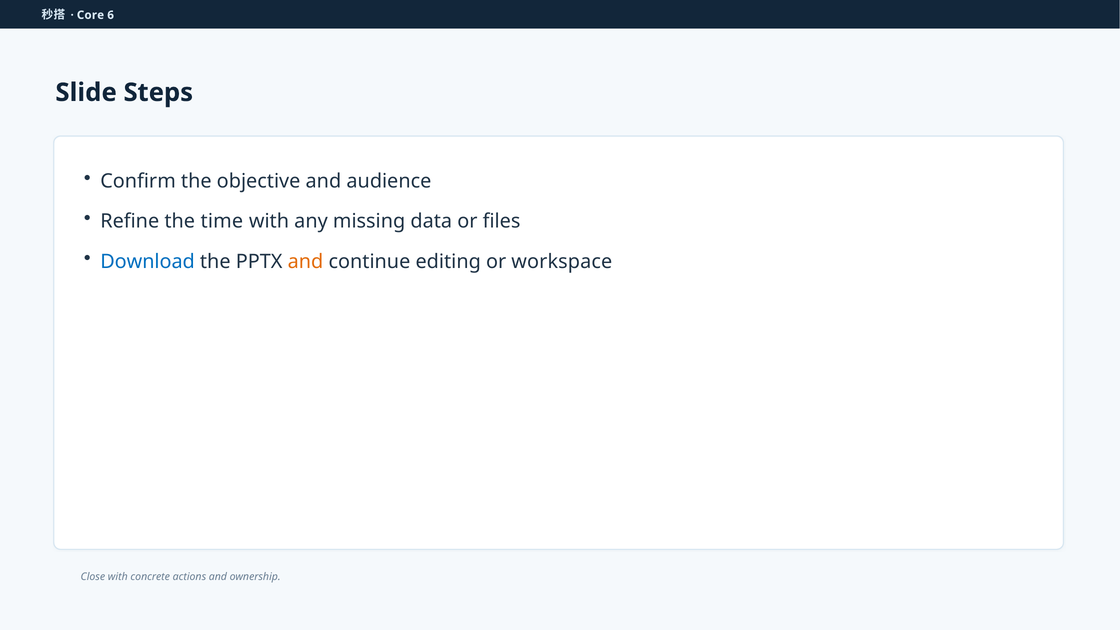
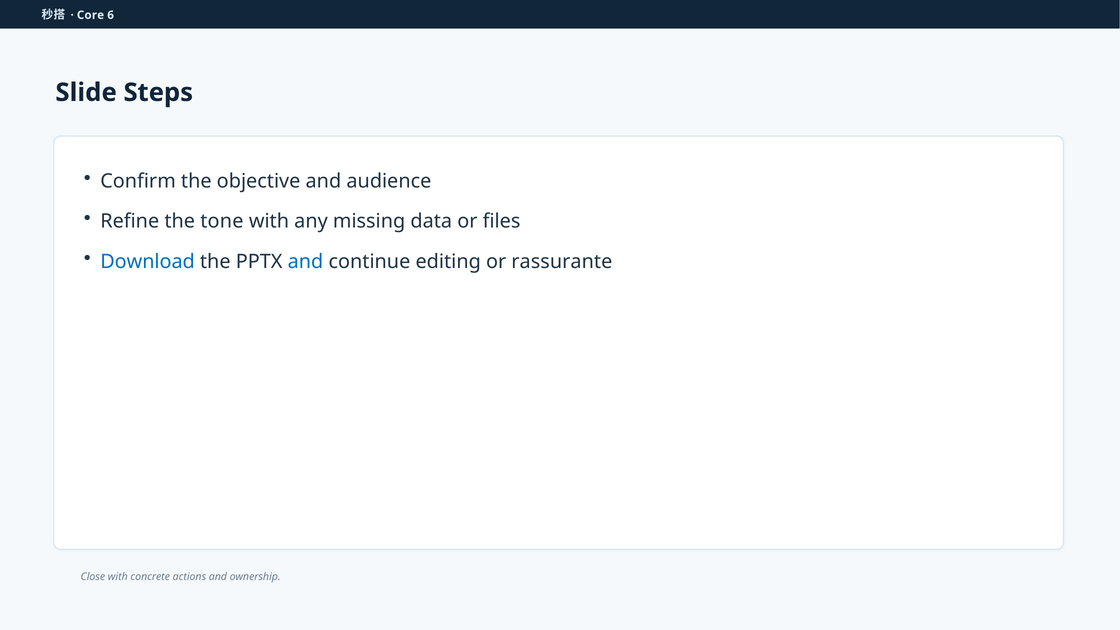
time: time -> tone (222, 221)
and colour: orange -> blue (305, 262)
workspace: workspace -> rassurante (562, 262)
